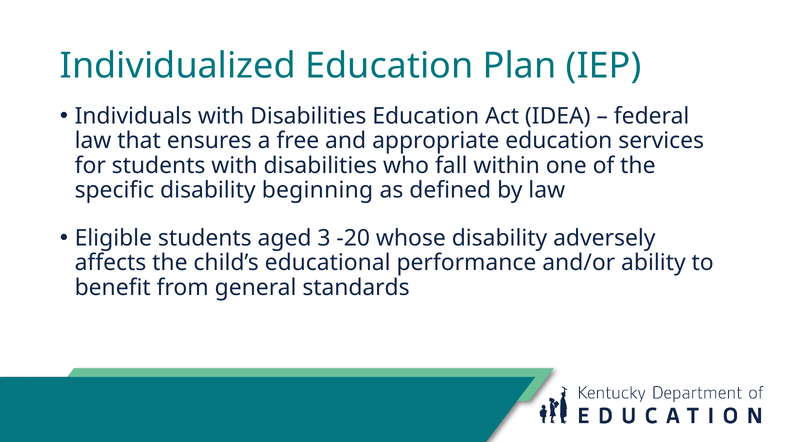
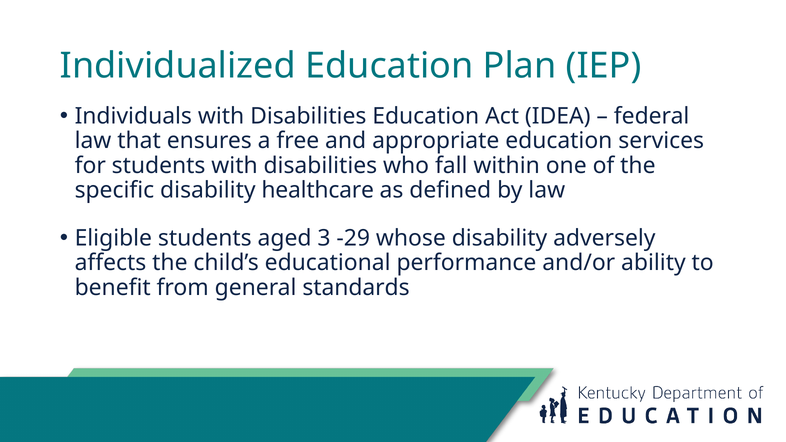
beginning: beginning -> healthcare (318, 190)
-20: -20 -> -29 (353, 238)
